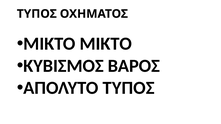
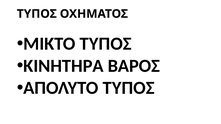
ΜΙΚΤΟ ΜΙΚΤΟ: ΜΙΚΤΟ -> ΤΥΠΟΣ (106, 44)
ΚΥΒΙΣΜΟΣ: ΚΥΒΙΣΜΟΣ -> ΚΙΝΗΤΗΡΑ (63, 66)
